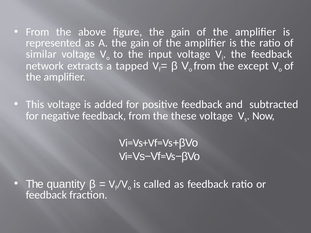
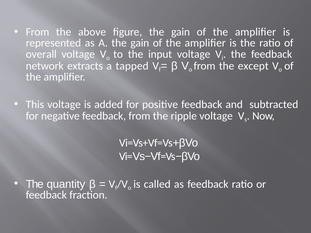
similar: similar -> overall (41, 54)
these: these -> ripple (184, 116)
